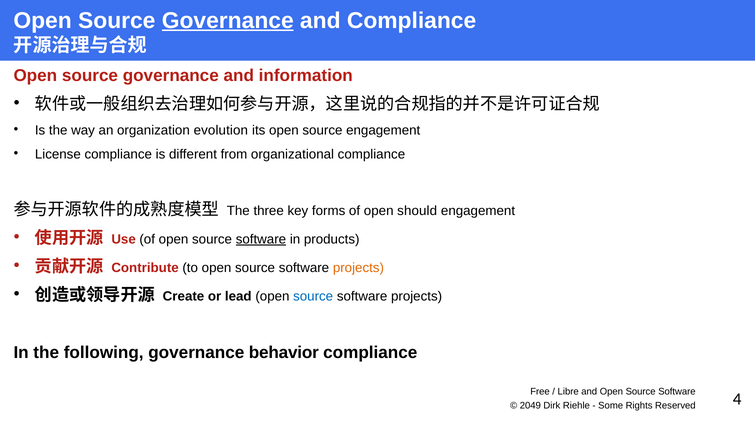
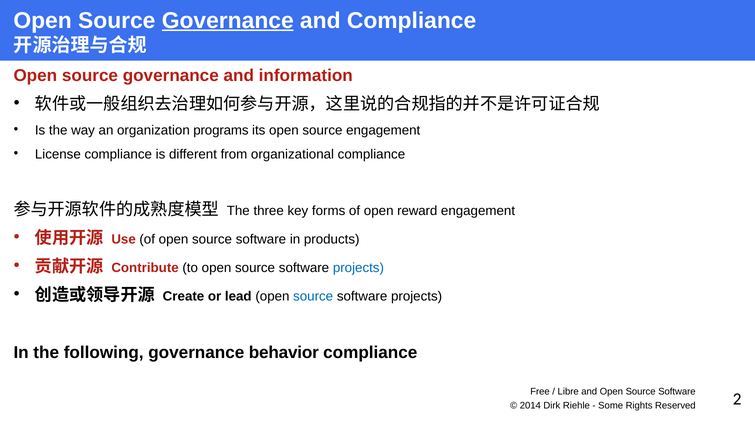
evolution: evolution -> programs (221, 130)
should: should -> reward (417, 211)
software underline: present -> none (261, 239)
projects colour: orange -> blue (358, 268)
2049: 2049 -> 2014 (530, 405)
4: 4 -> 2 (737, 399)
